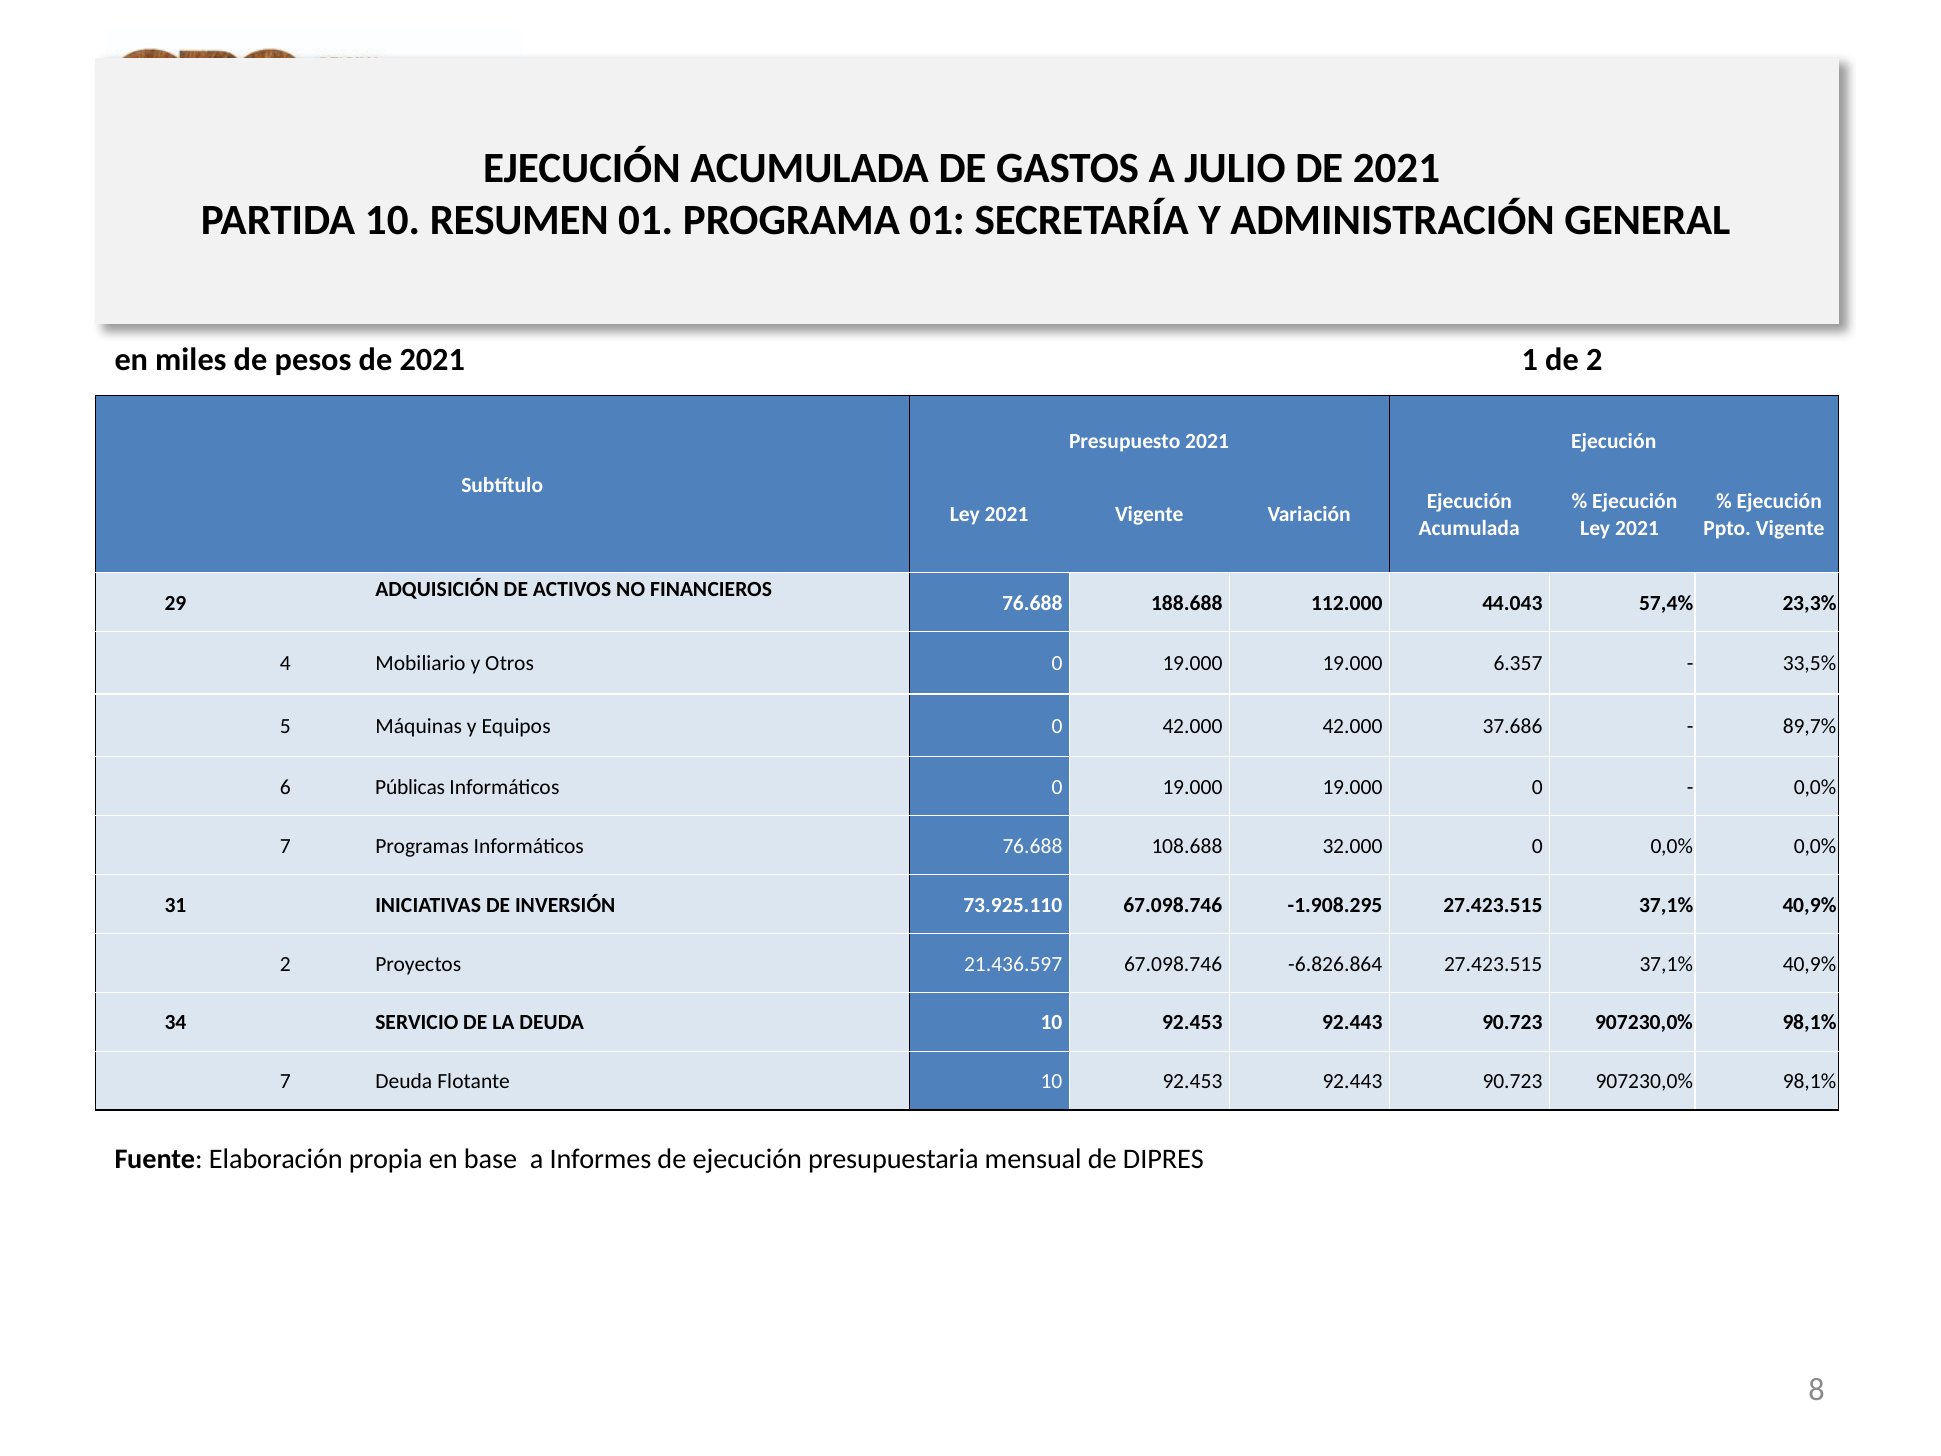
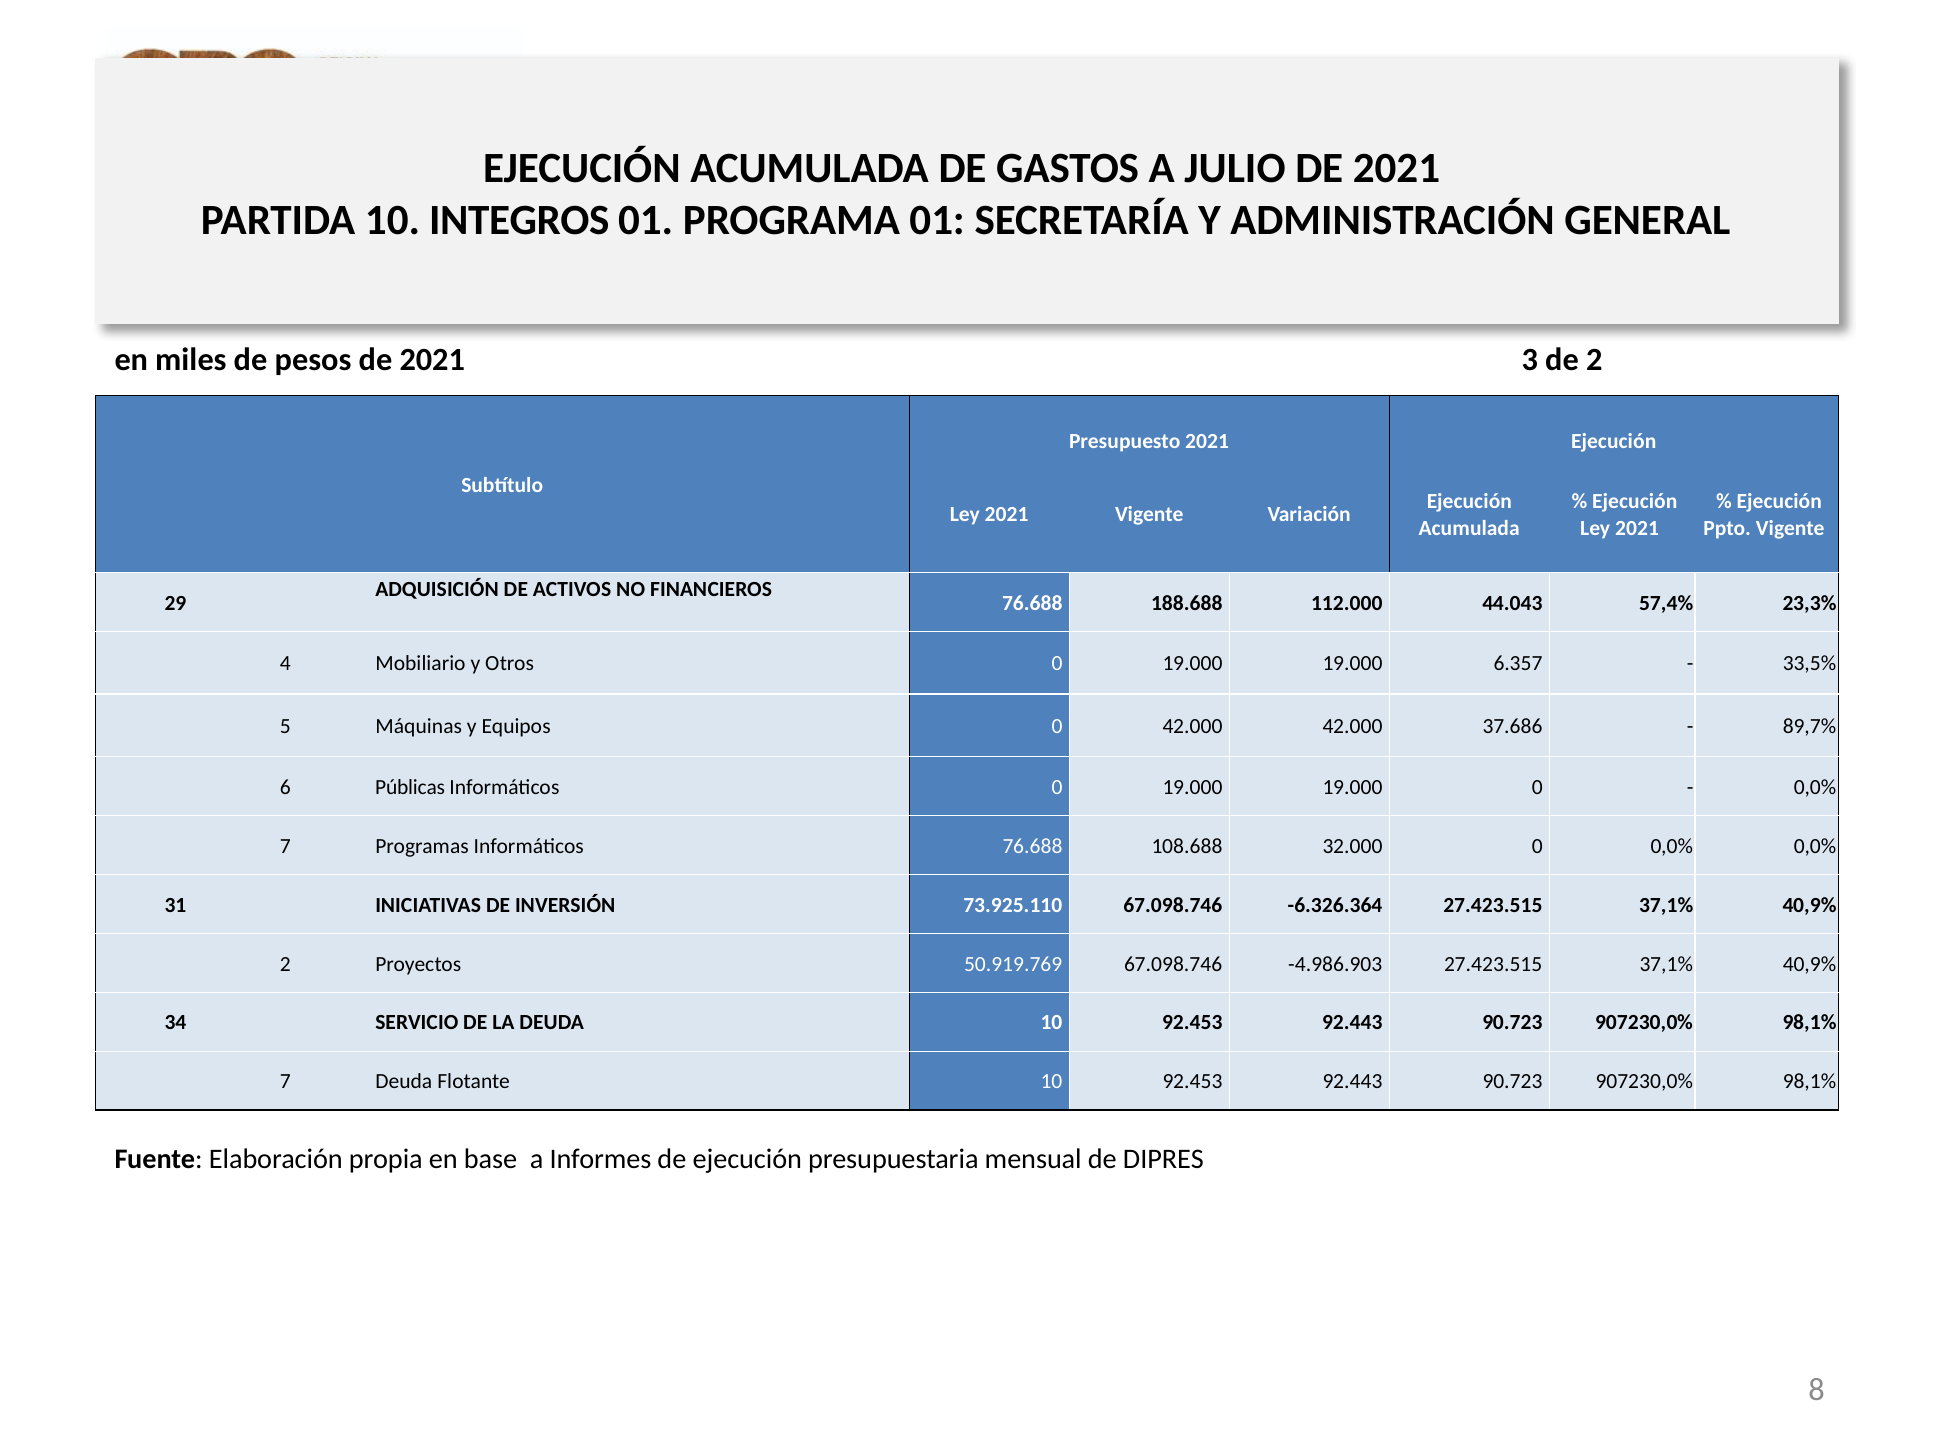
RESUMEN: RESUMEN -> INTEGROS (519, 220)
1: 1 -> 3 (1530, 359)
-1.908.295: -1.908.295 -> -6.326.364 (1335, 905)
21.436.597: 21.436.597 -> 50.919.769 (1013, 964)
-6.826.864: -6.826.864 -> -4.986.903 (1335, 964)
